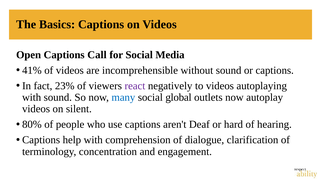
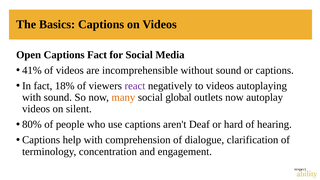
Captions Call: Call -> Fact (97, 55)
23%: 23% -> 18% (65, 86)
many colour: blue -> orange (123, 97)
